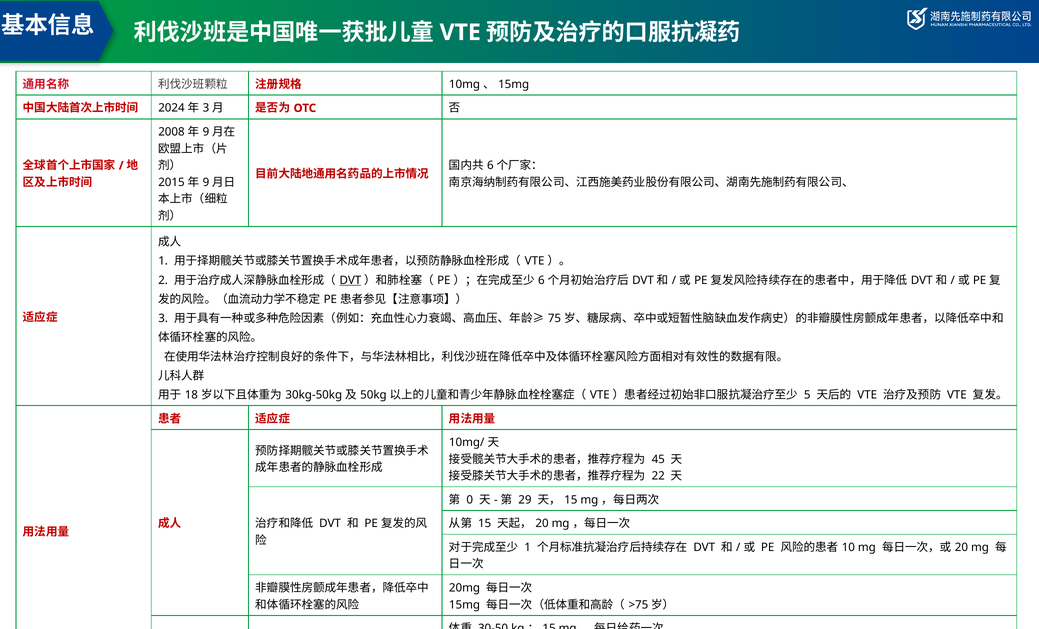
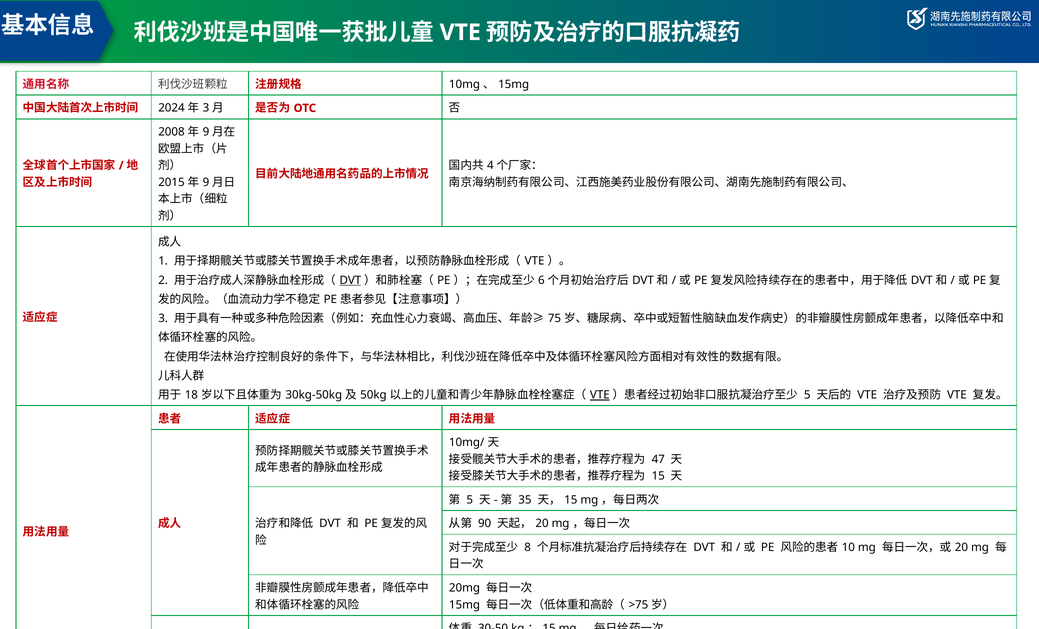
6: 6 -> 4 (490, 165)
VTE underline: none -> present (600, 395)
45: 45 -> 47 (658, 459)
22: 22 -> 15 (658, 476)
0: 0 -> 5 (470, 500)
29: 29 -> 35 (525, 500)
15: 15 -> 90 (485, 523)
1: 1 -> 8 (528, 547)
